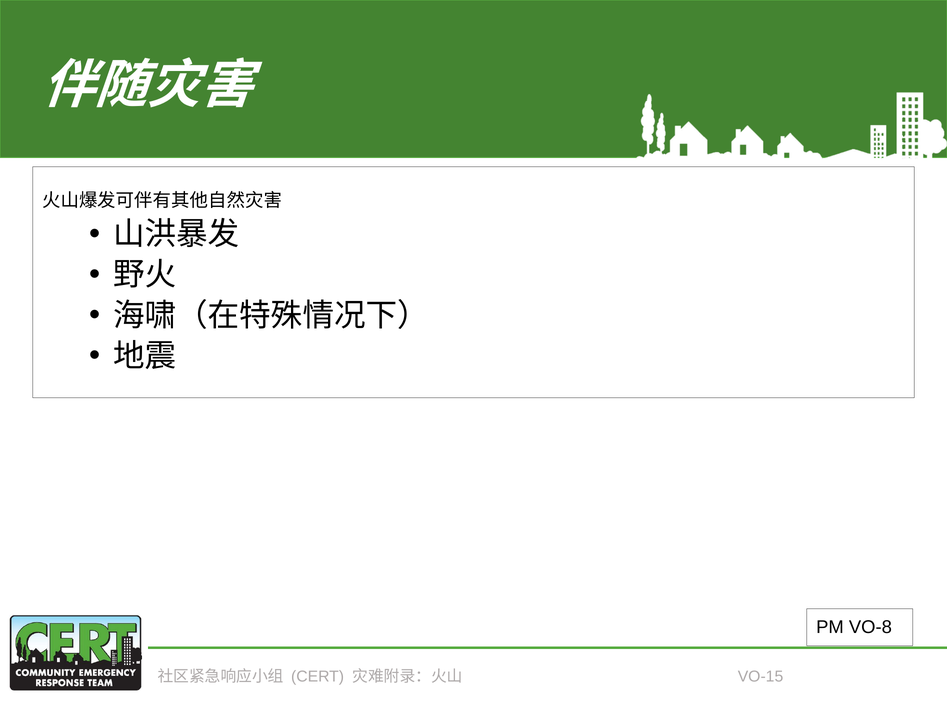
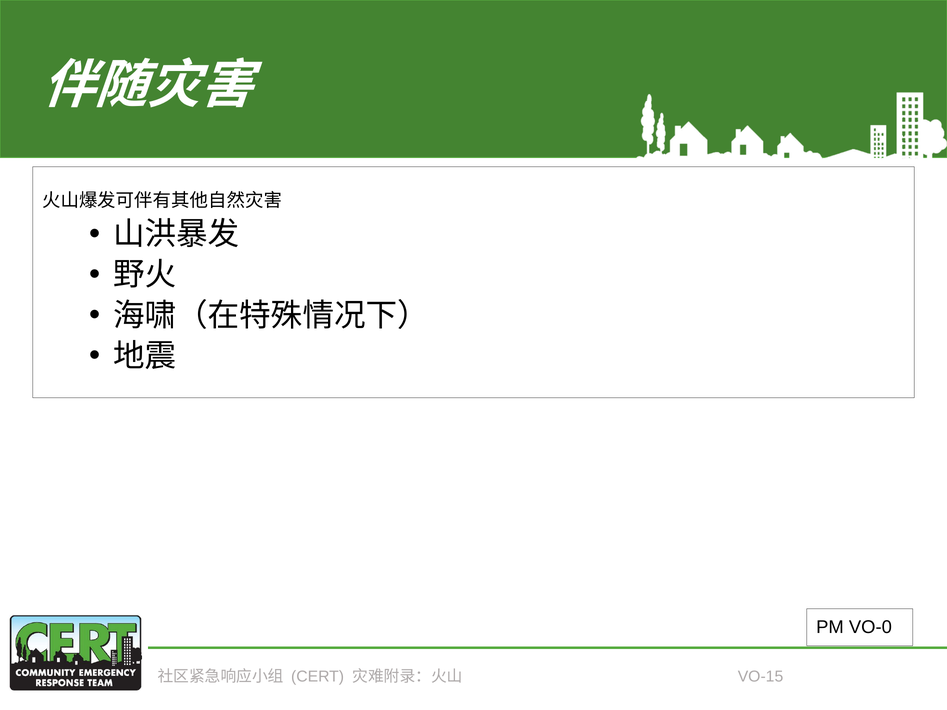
VO-8: VO-8 -> VO-0 (870, 627)
